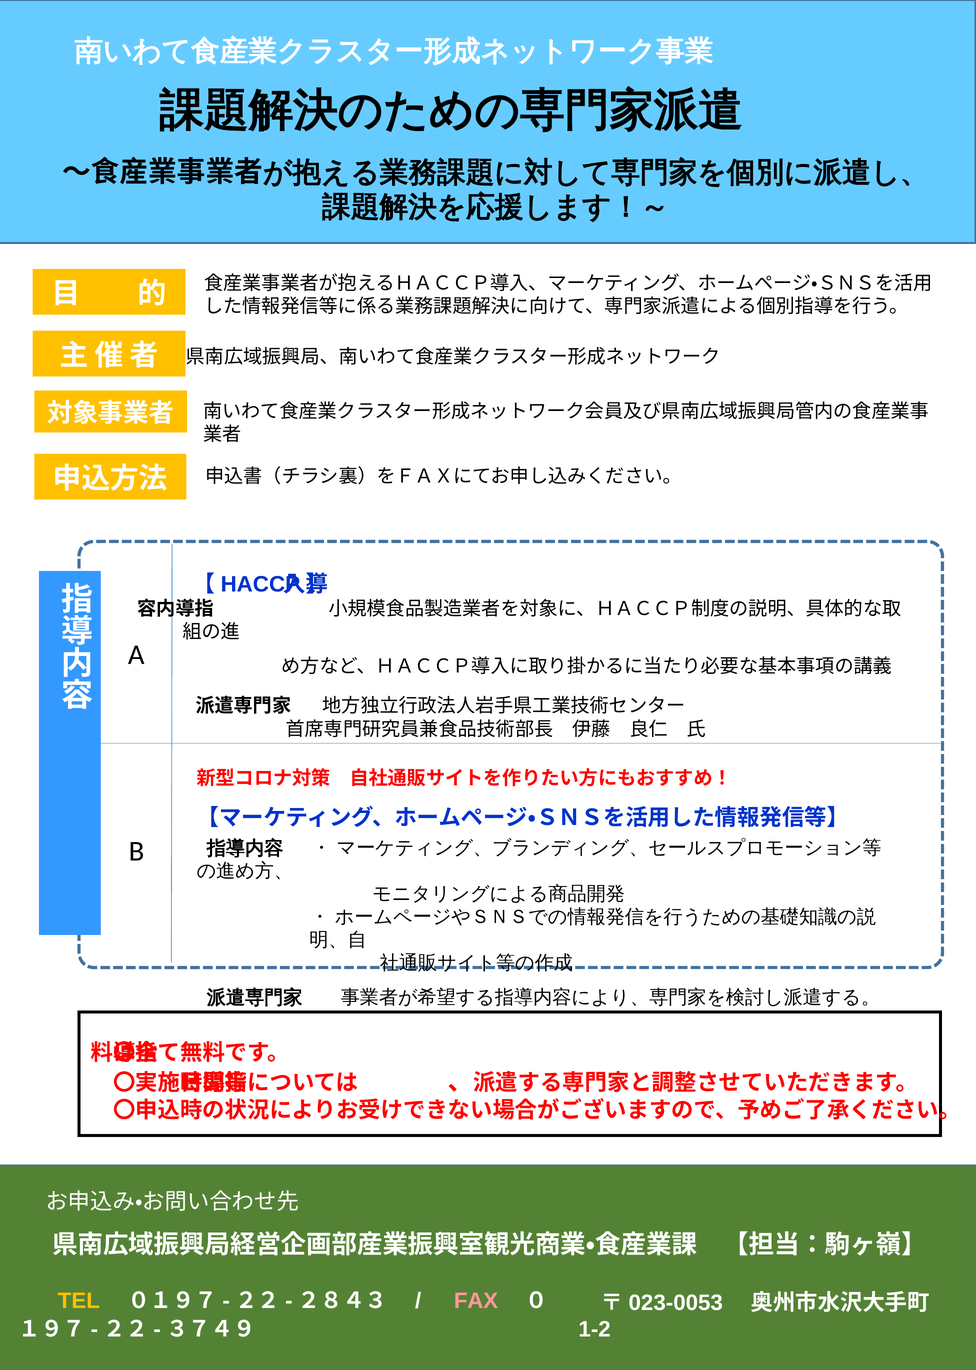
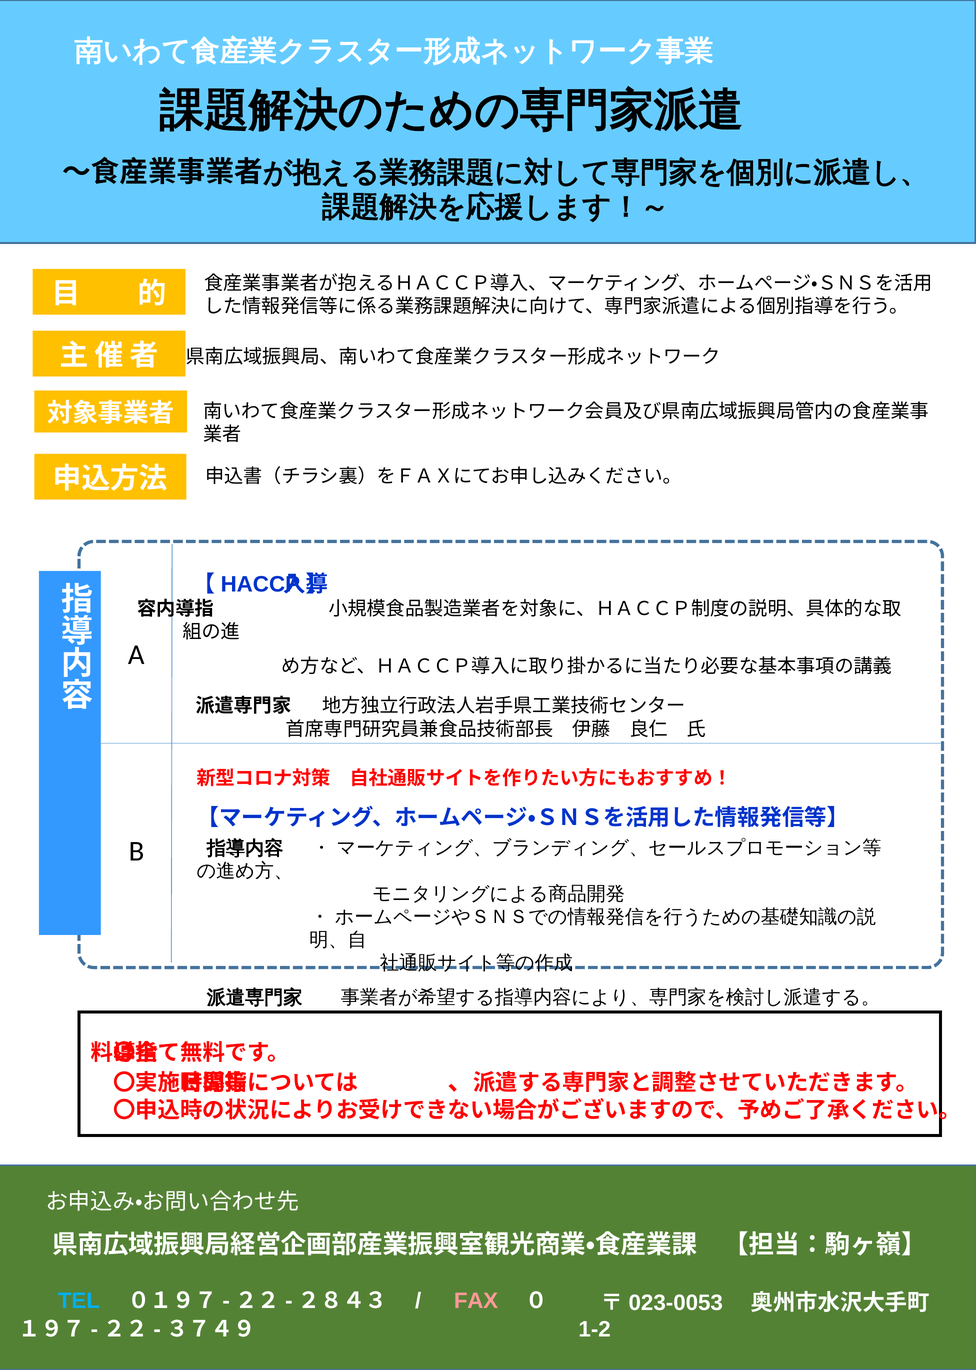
TEL colour: yellow -> light blue (79, 1300)
